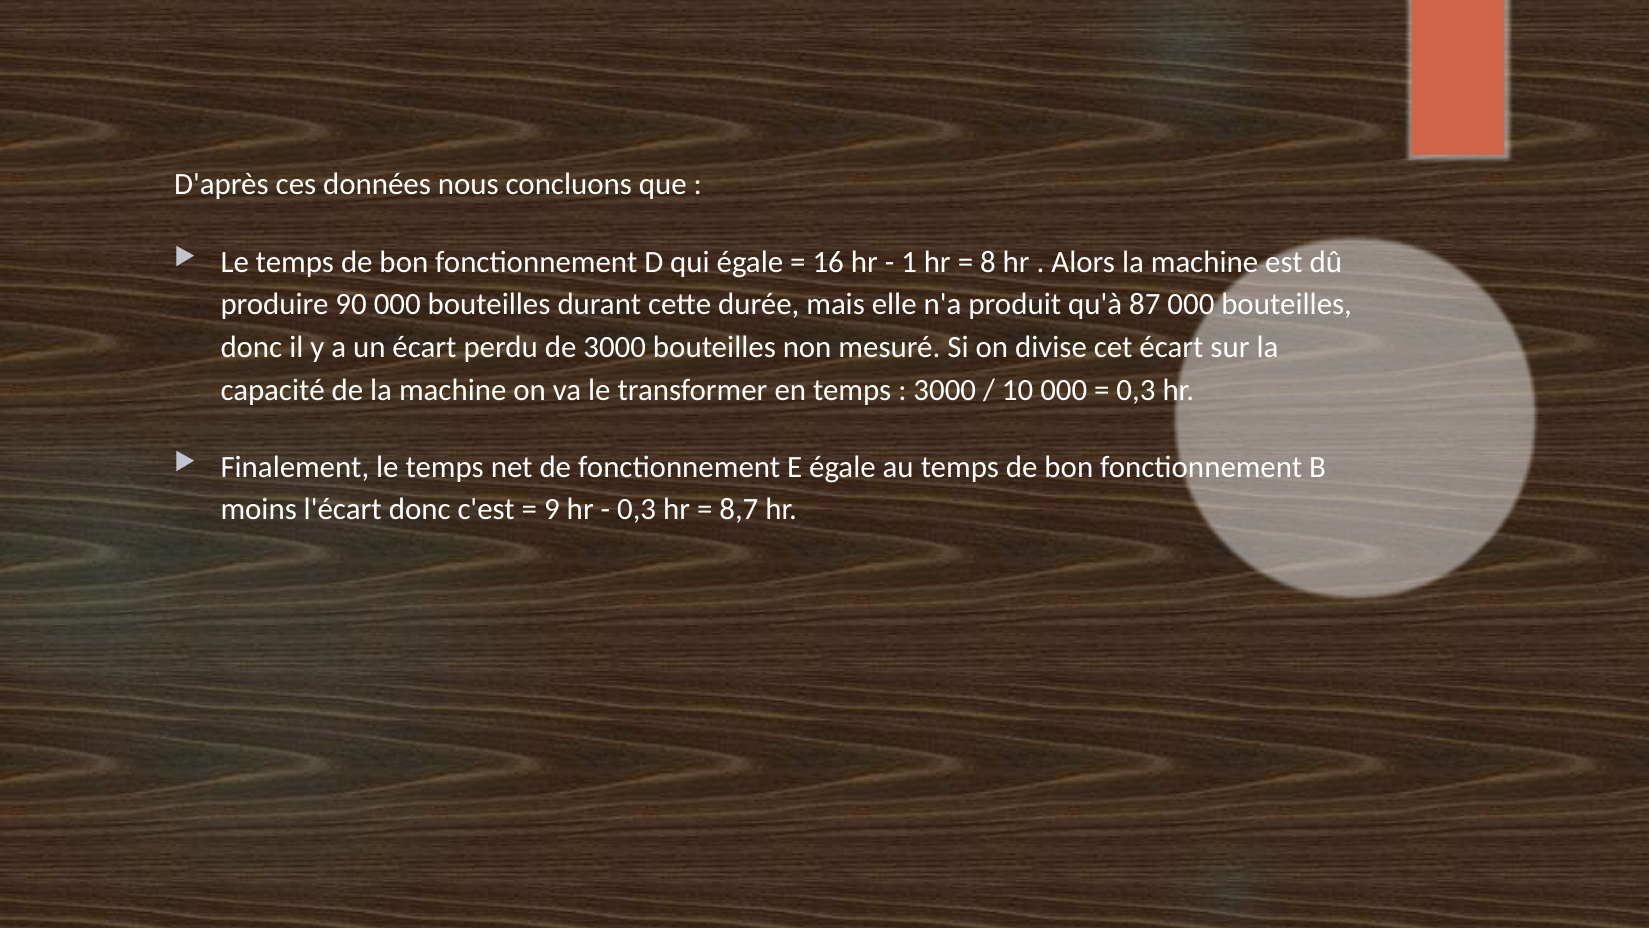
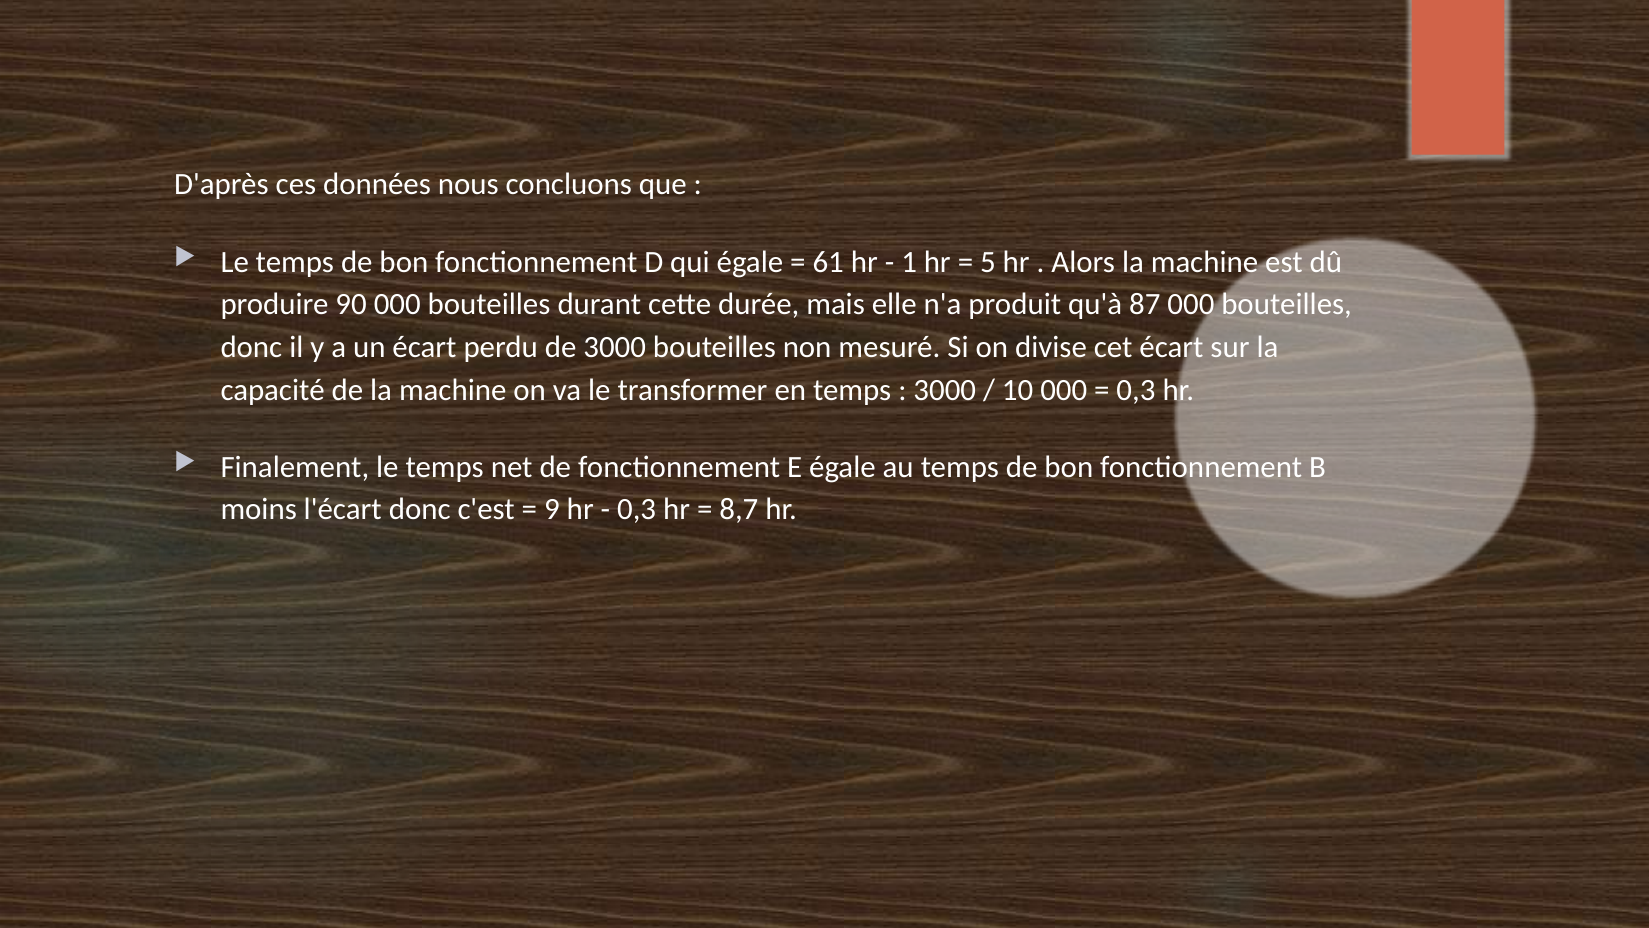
16: 16 -> 61 (828, 262)
8: 8 -> 5 (988, 262)
